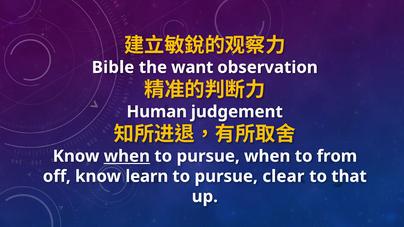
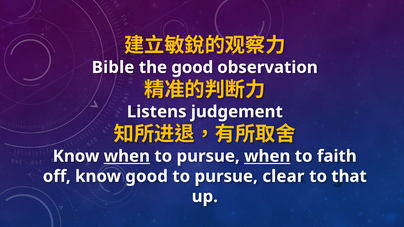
the want: want -> good (192, 67)
Human: Human -> Listens (157, 112)
when underline: none -> present (267, 156)
from: from -> faith (337, 156)
know learn: learn -> good (147, 177)
